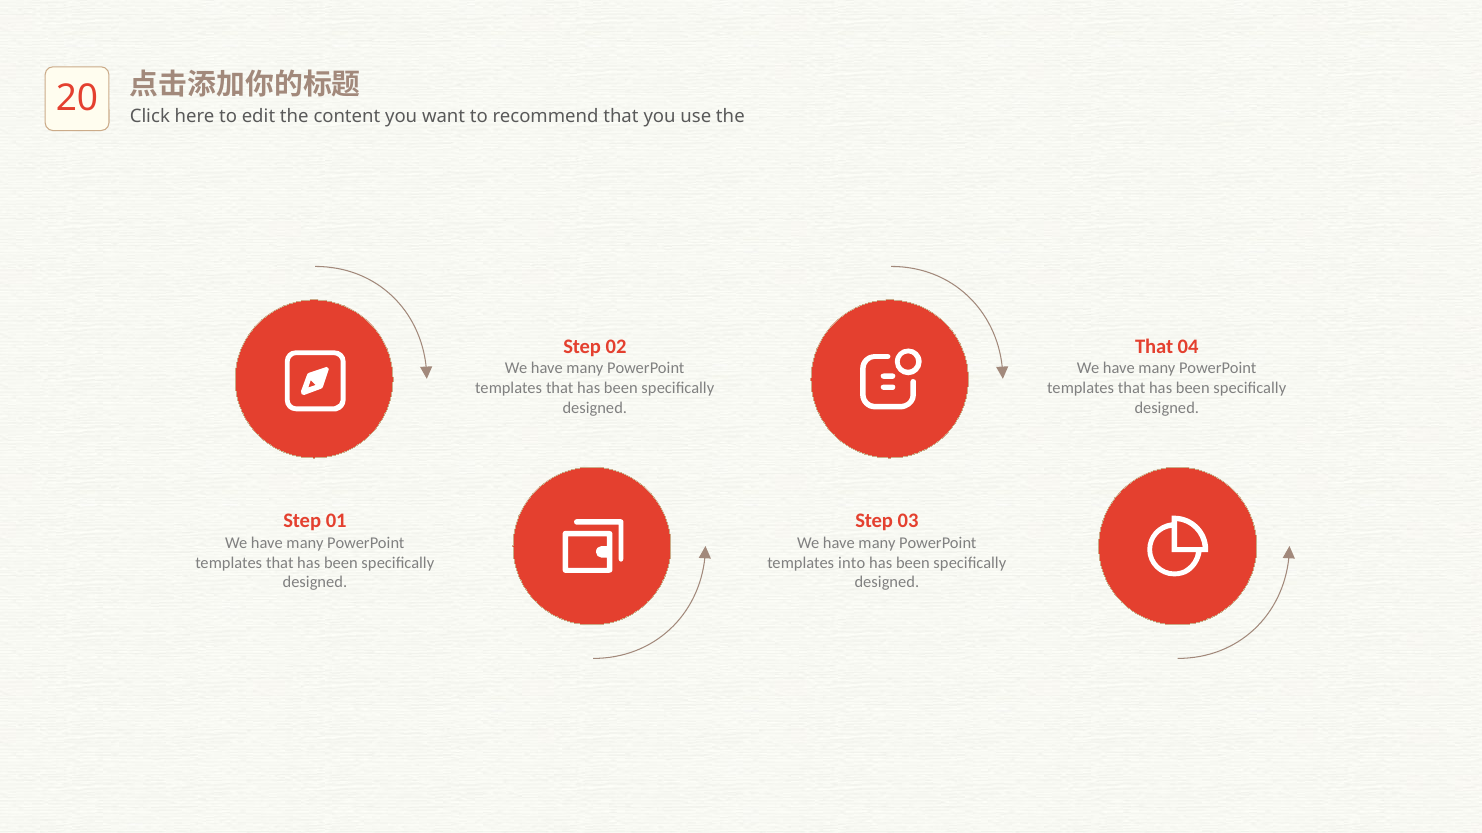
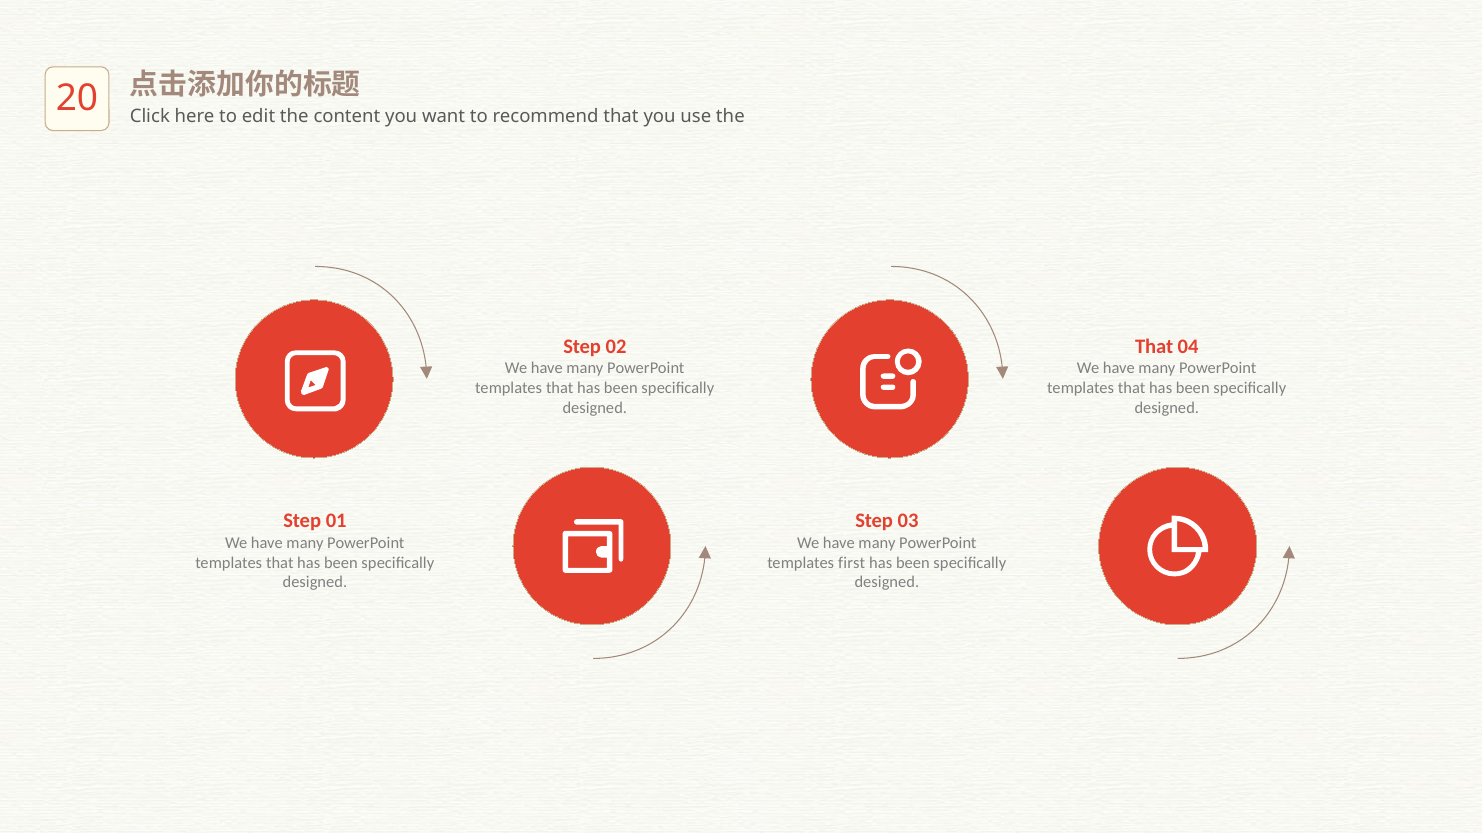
into: into -> first (852, 563)
